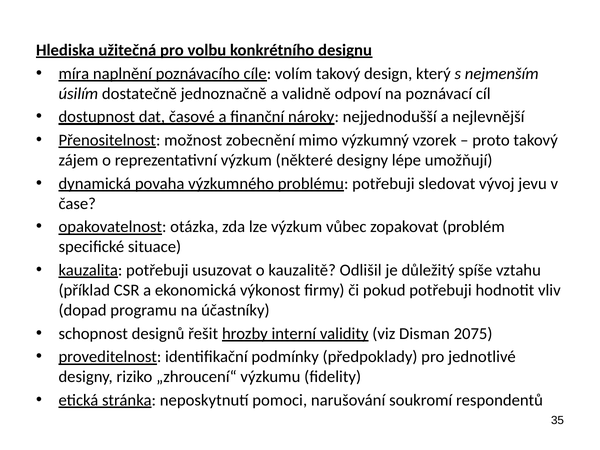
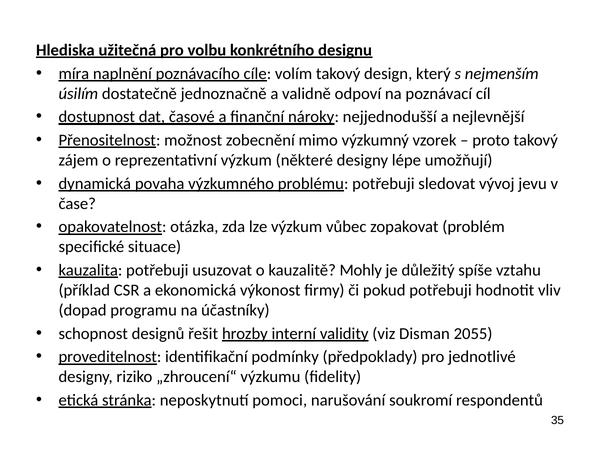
Odlišil: Odlišil -> Mohly (361, 270)
2075: 2075 -> 2055 (473, 334)
